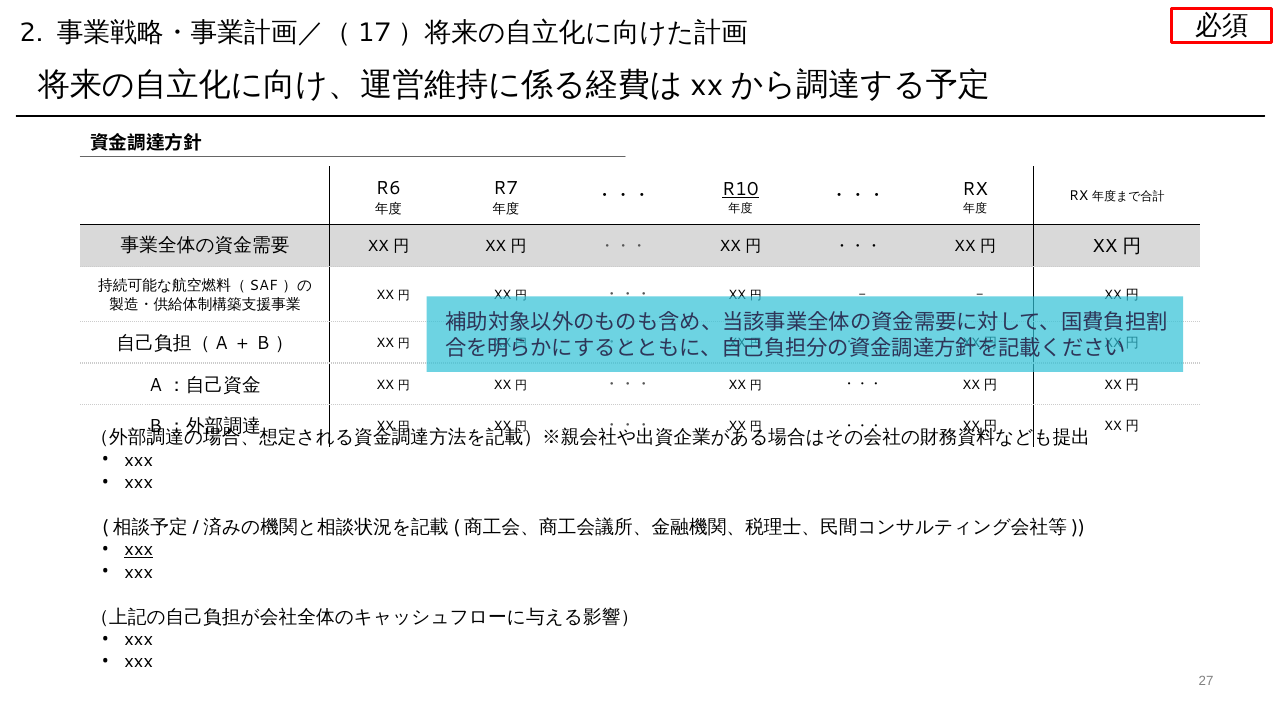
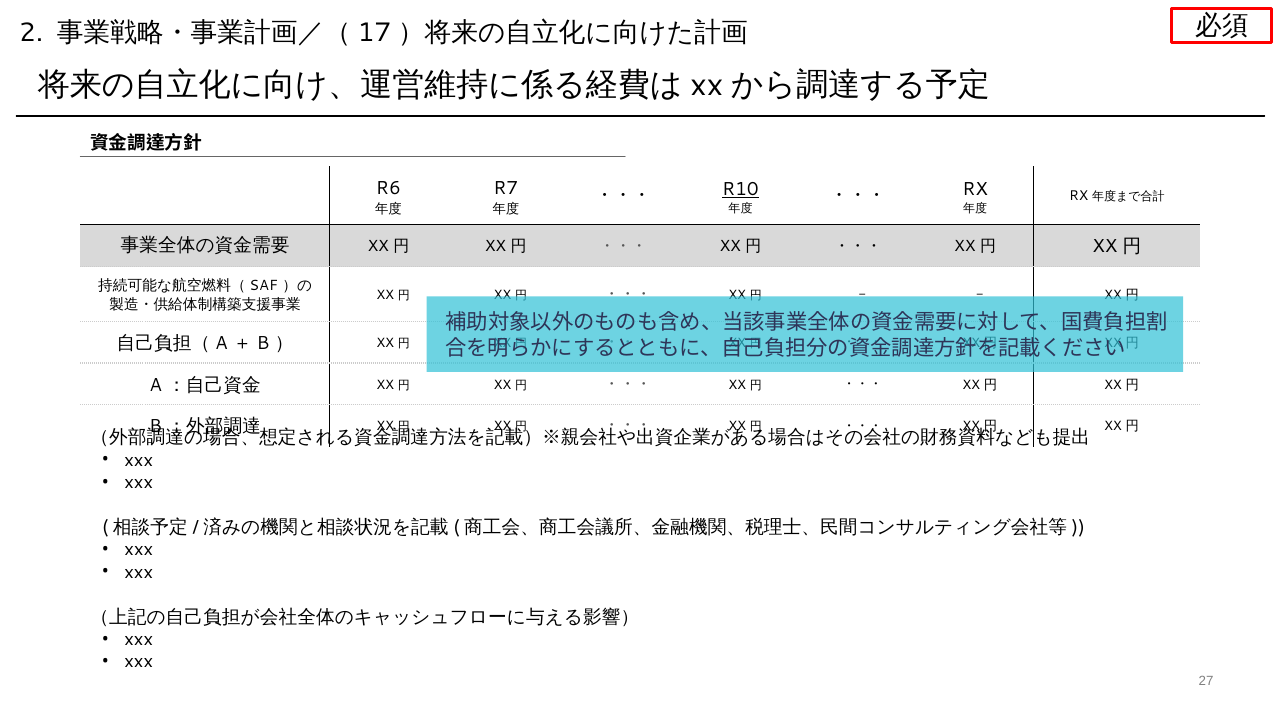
xxx underline: present -> none (139, 550)
